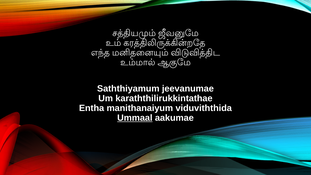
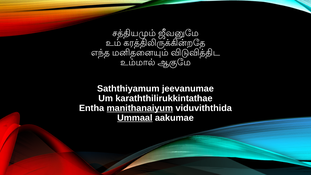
manithanaiyum underline: none -> present (140, 108)
